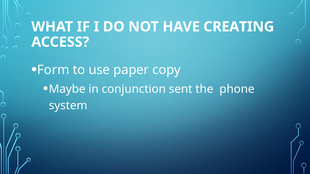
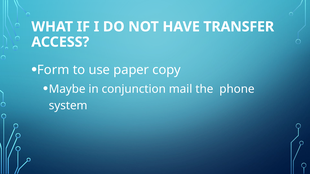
CREATING: CREATING -> TRANSFER (239, 27)
sent: sent -> mail (181, 89)
